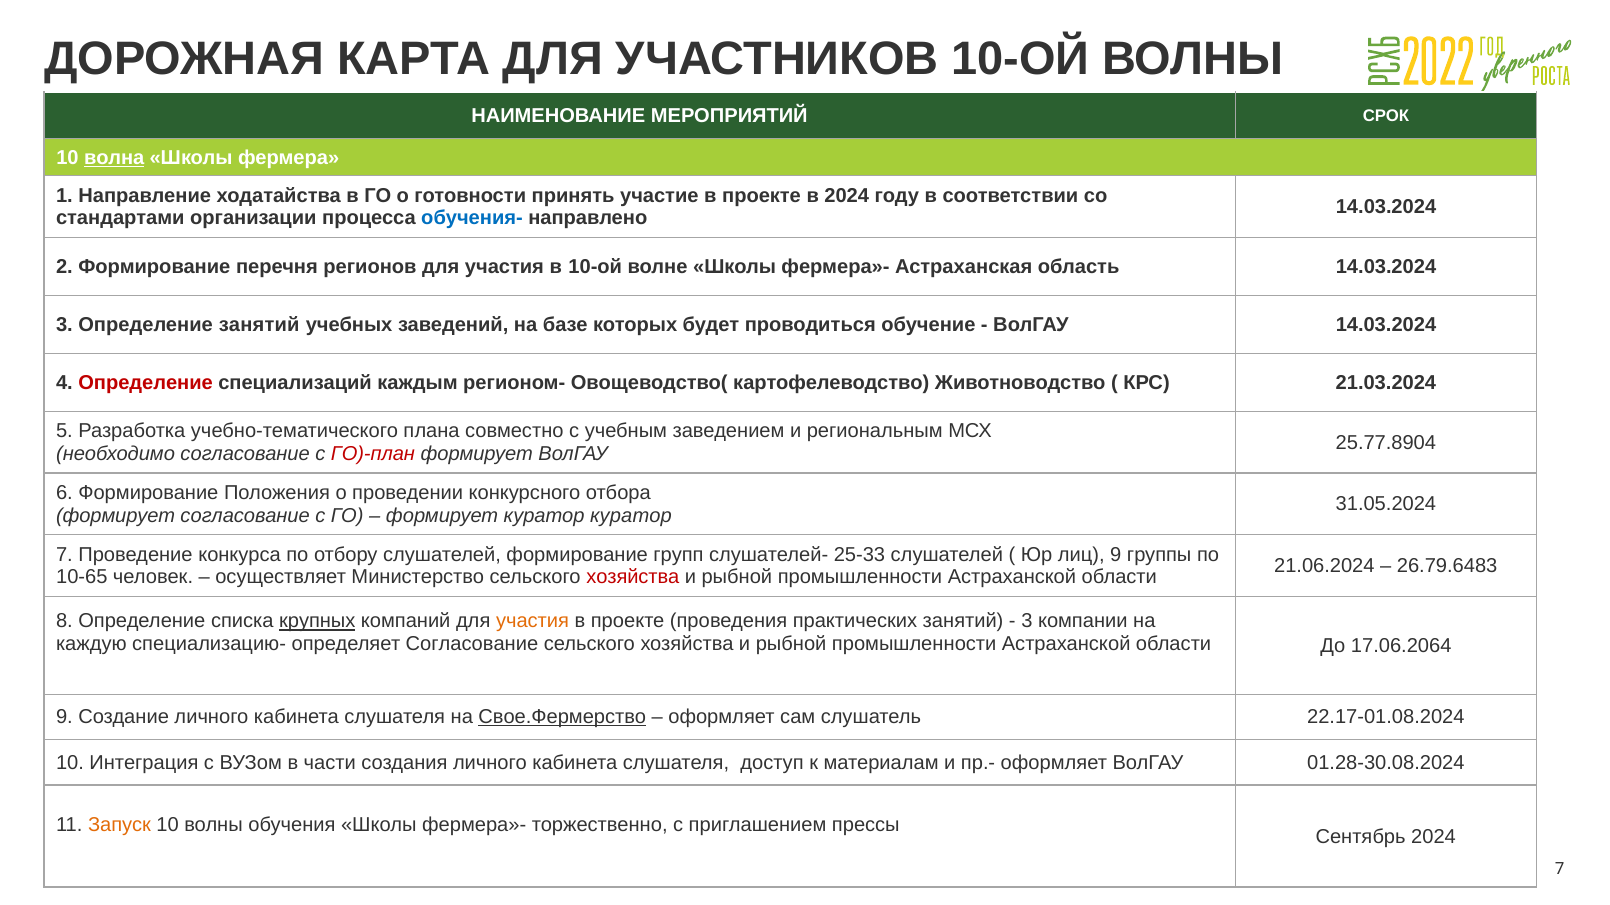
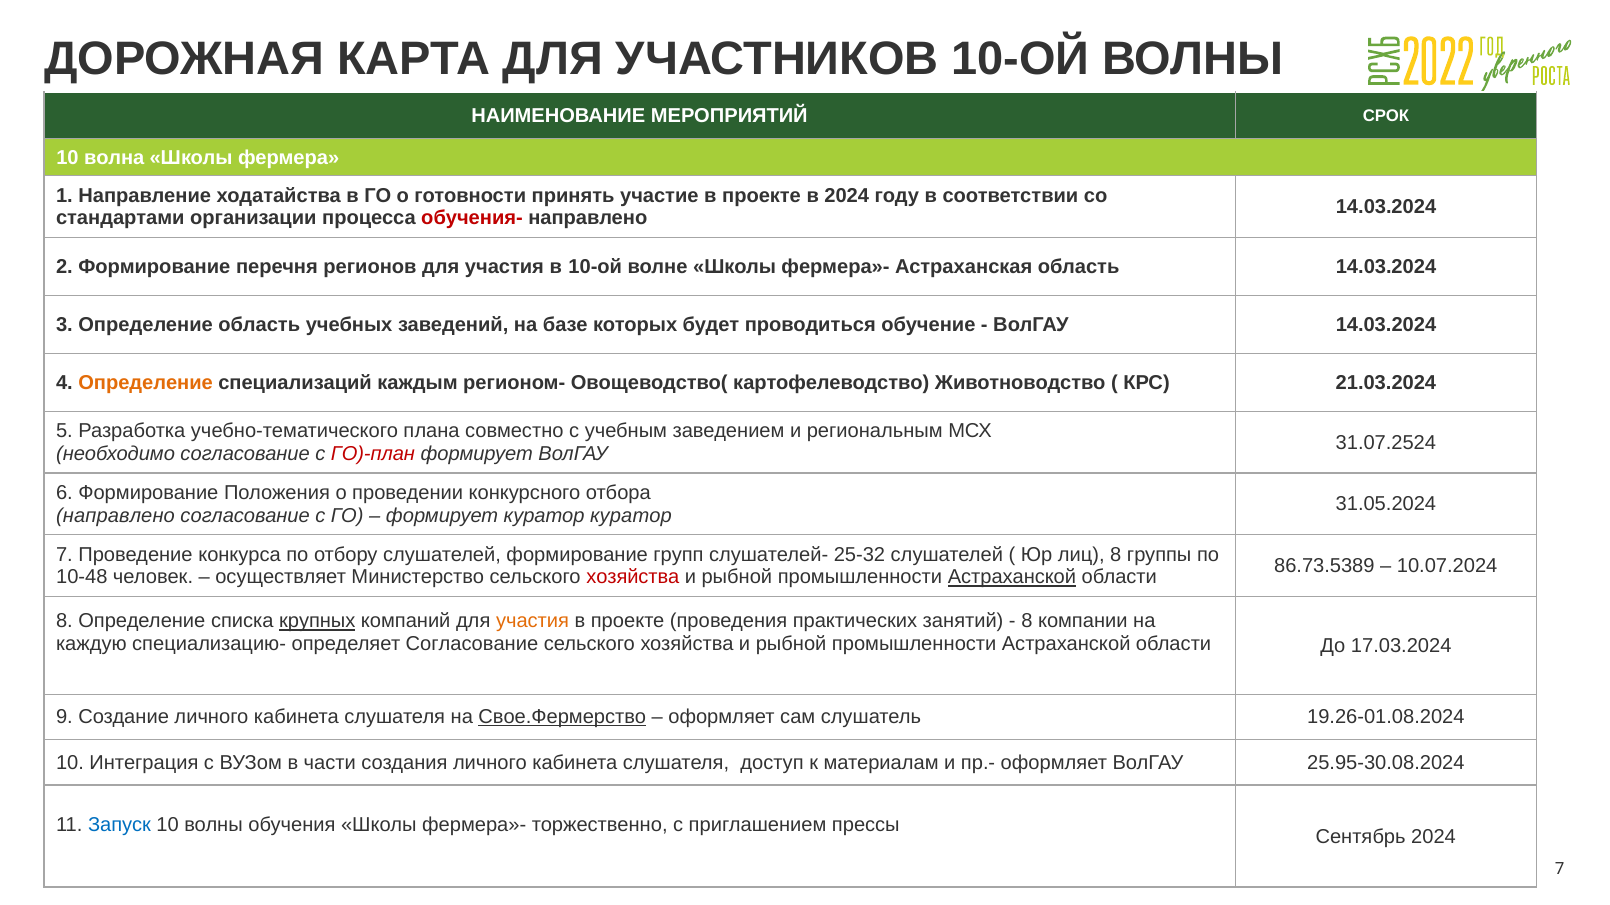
волна underline: present -> none (114, 158)
обучения- colour: blue -> red (472, 218)
Определение занятий: занятий -> область (259, 325)
Определение colour: red -> orange (146, 383)
25.77.8904: 25.77.8904 -> 31.07.2524 (1386, 443)
формирует: формирует -> направлено (115, 516)
25-33: 25-33 -> 25-32 (859, 555)
лиц 9: 9 -> 8 (1116, 555)
21.06.2024: 21.06.2024 -> 86.73.5389 (1324, 566)
26.79.6483: 26.79.6483 -> 10.07.2024 (1447, 566)
10-65: 10-65 -> 10-48 (82, 578)
Астраханской underline: none -> present (1012, 578)
3: 3 -> 8 (1027, 622)
17.06.2064: 17.06.2064 -> 17.03.2024 (1401, 646)
22.17-01.08.2024: 22.17-01.08.2024 -> 19.26-01.08.2024 (1386, 718)
01.28-30.08.2024: 01.28-30.08.2024 -> 25.95-30.08.2024 (1386, 763)
Запуск colour: orange -> blue (119, 826)
